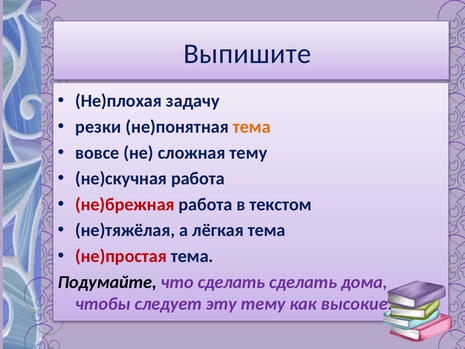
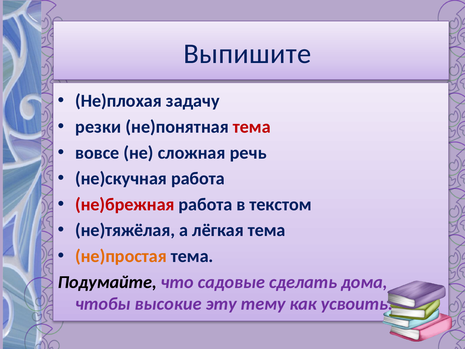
тема colour: orange -> red (252, 127)
сложная тему: тему -> речь (248, 153)
не)простая colour: red -> orange (121, 256)
что сделать: сделать -> садовые (231, 282)
следует: следует -> высокие (168, 304)
высокие: высокие -> усвоить (357, 304)
